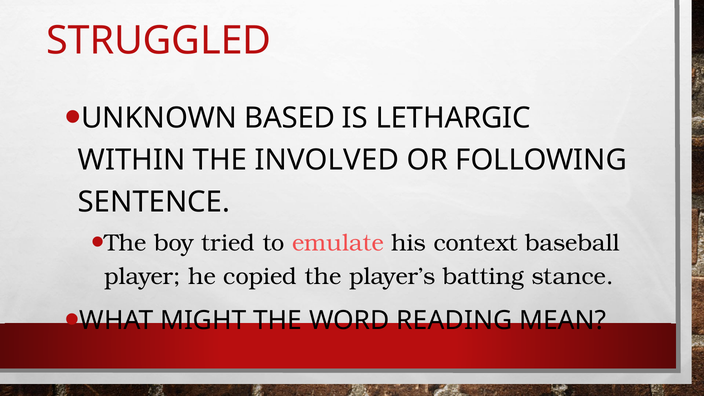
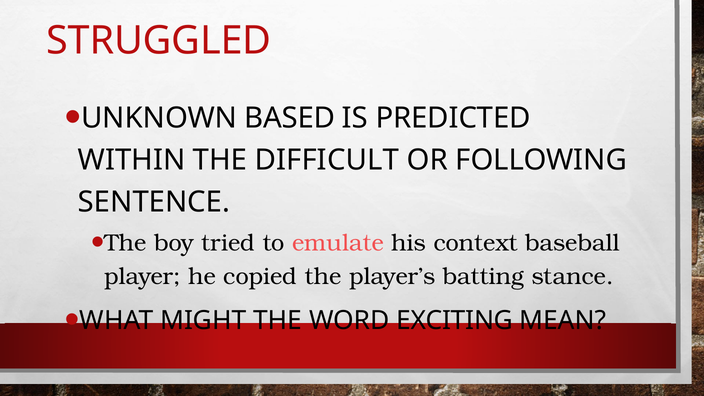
LETHARGIC: LETHARGIC -> PREDICTED (453, 118)
INVOLVED: INVOLVED -> DIFFICULT (327, 160)
READING: READING -> EXCITING (455, 320)
